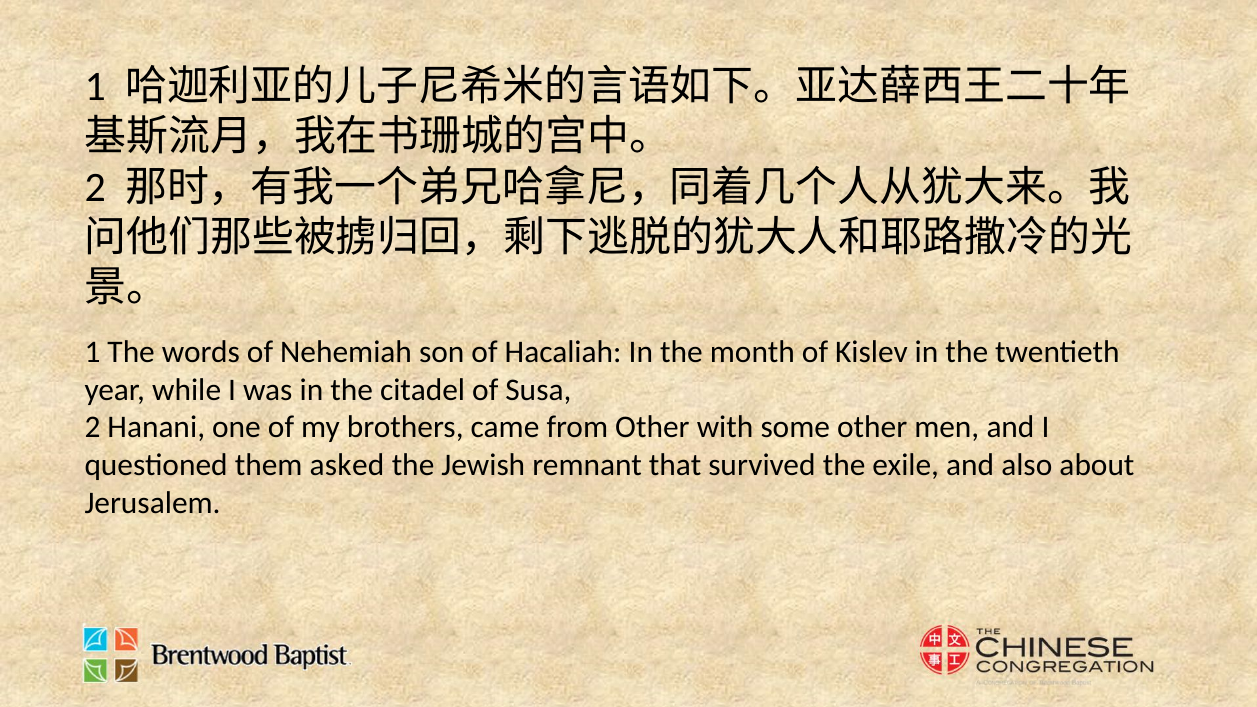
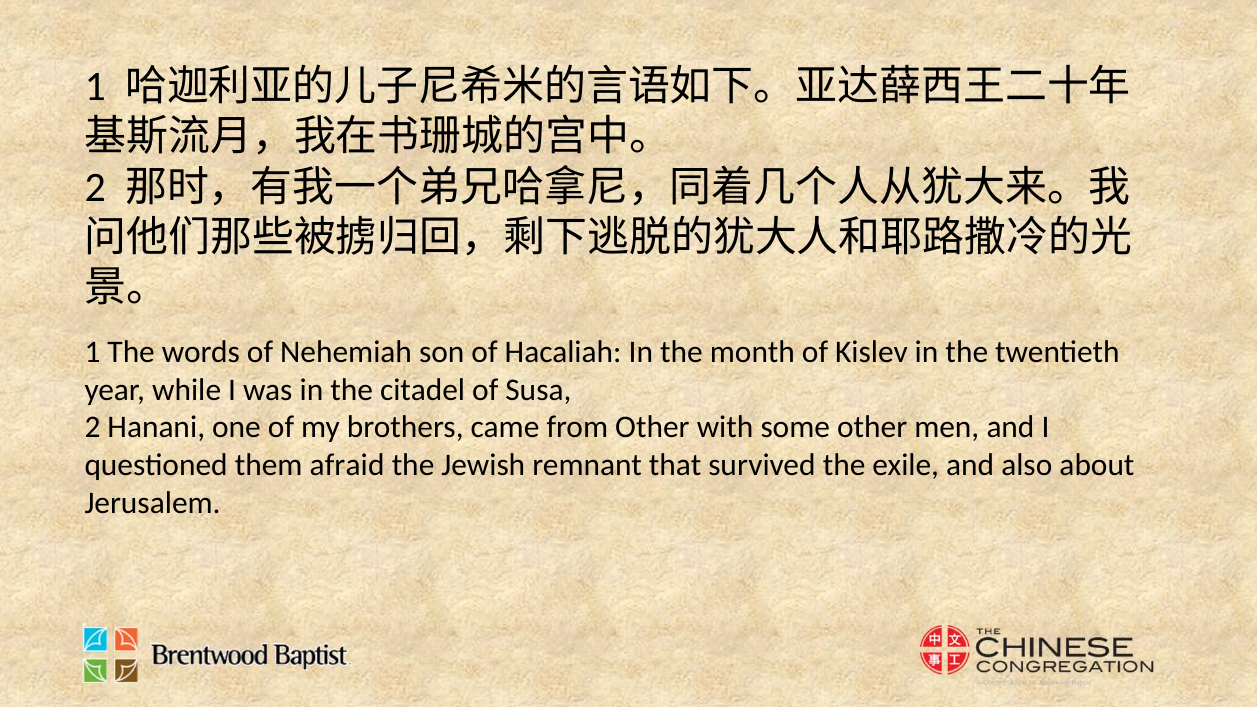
asked: asked -> afraid (347, 465)
